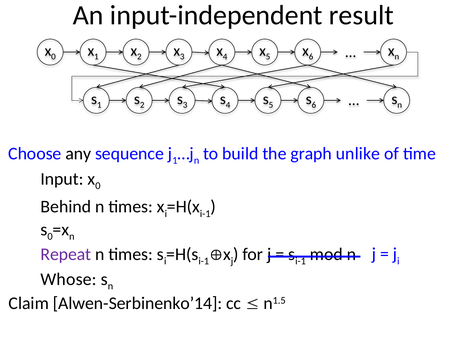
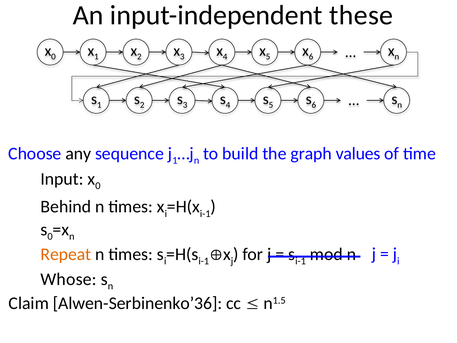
result: result -> these (361, 15)
unlike: unlike -> values (358, 153)
Repeat colour: purple -> orange (66, 254)
Alwen-Serbinenko’14: Alwen-Serbinenko’14 -> Alwen-Serbinenko’36 (138, 303)
